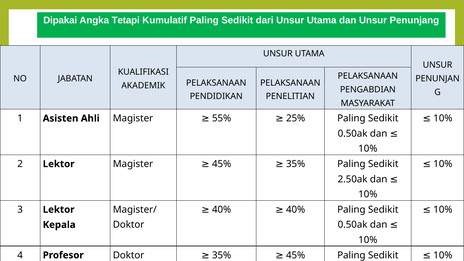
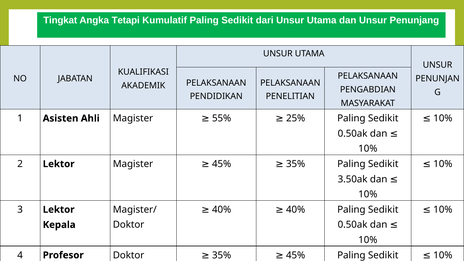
Dipakai: Dipakai -> Tingkat (60, 20)
2.50ak: 2.50ak -> 3.50ak (353, 179)
